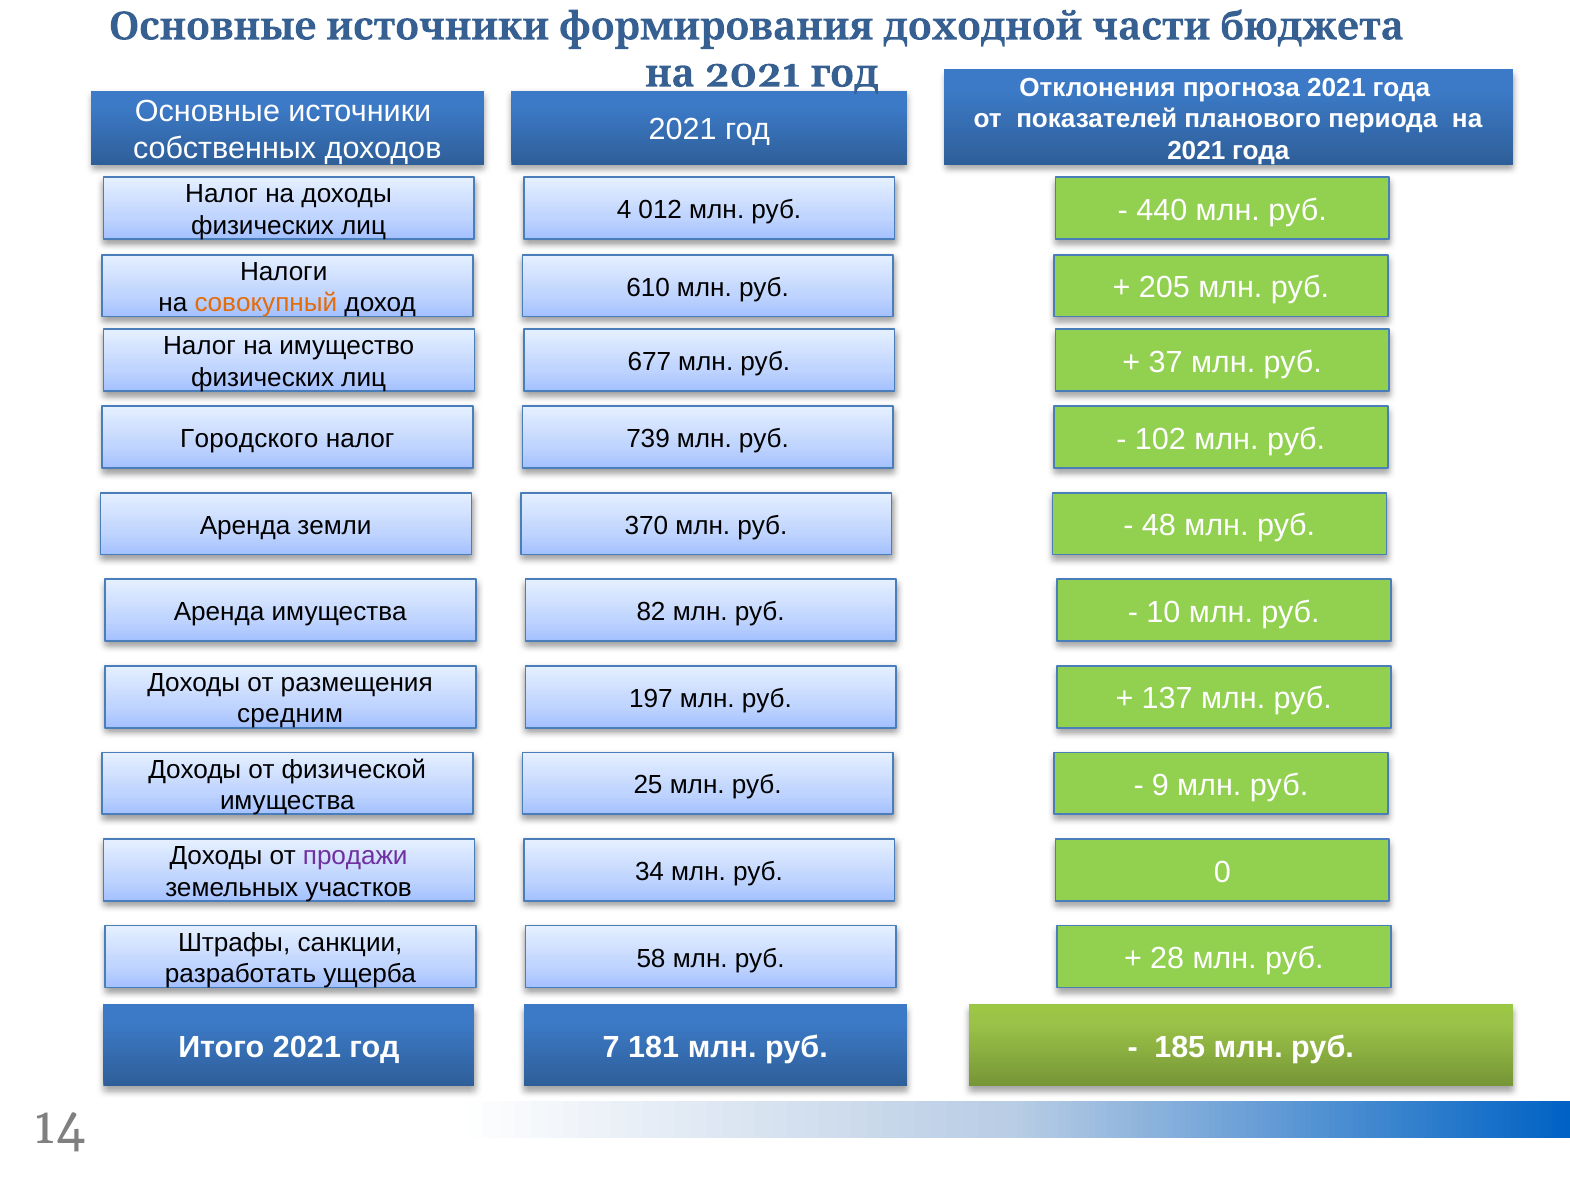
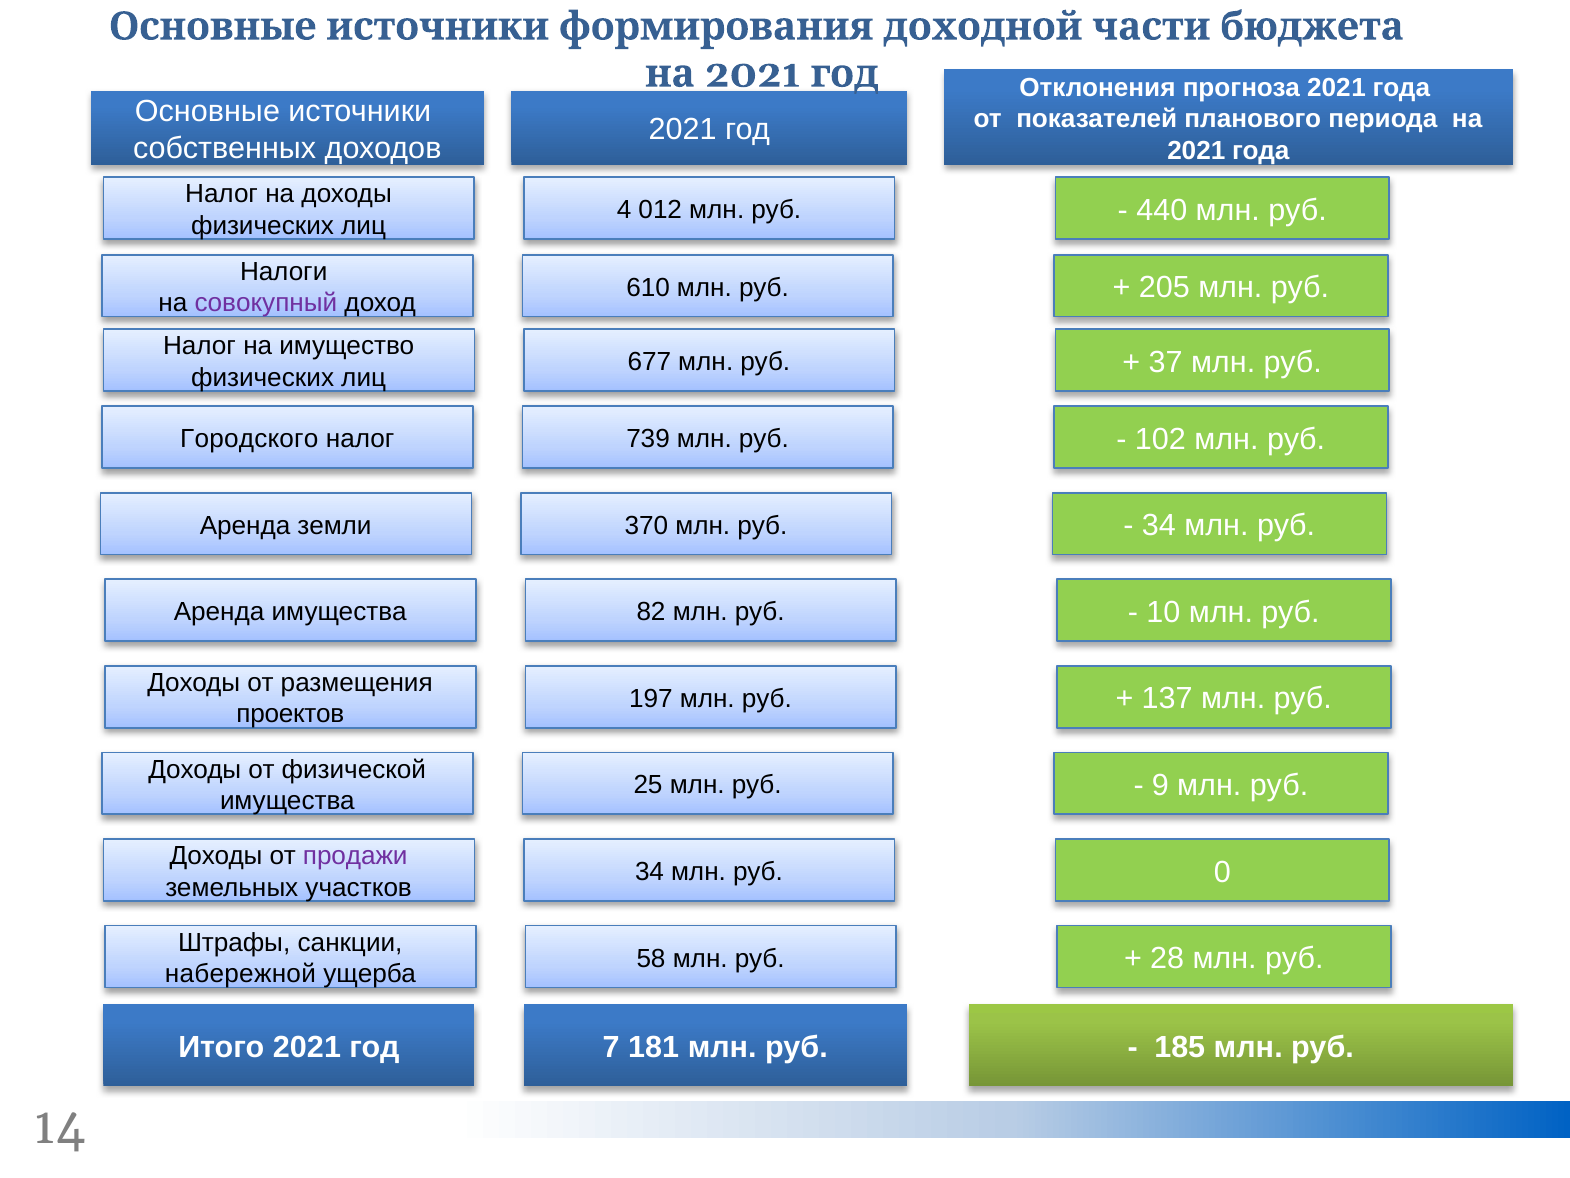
совокупный colour: orange -> purple (266, 303)
48: 48 -> 34 (1159, 526)
средним: средним -> проектов (290, 714)
разработать: разработать -> набережной (240, 974)
